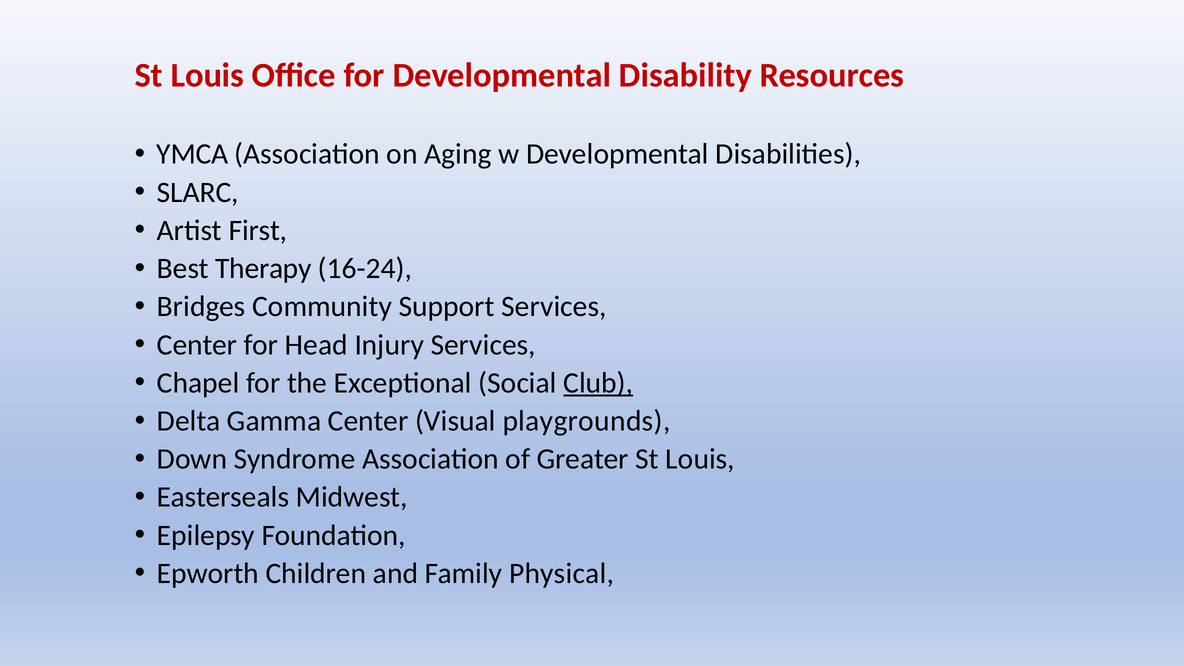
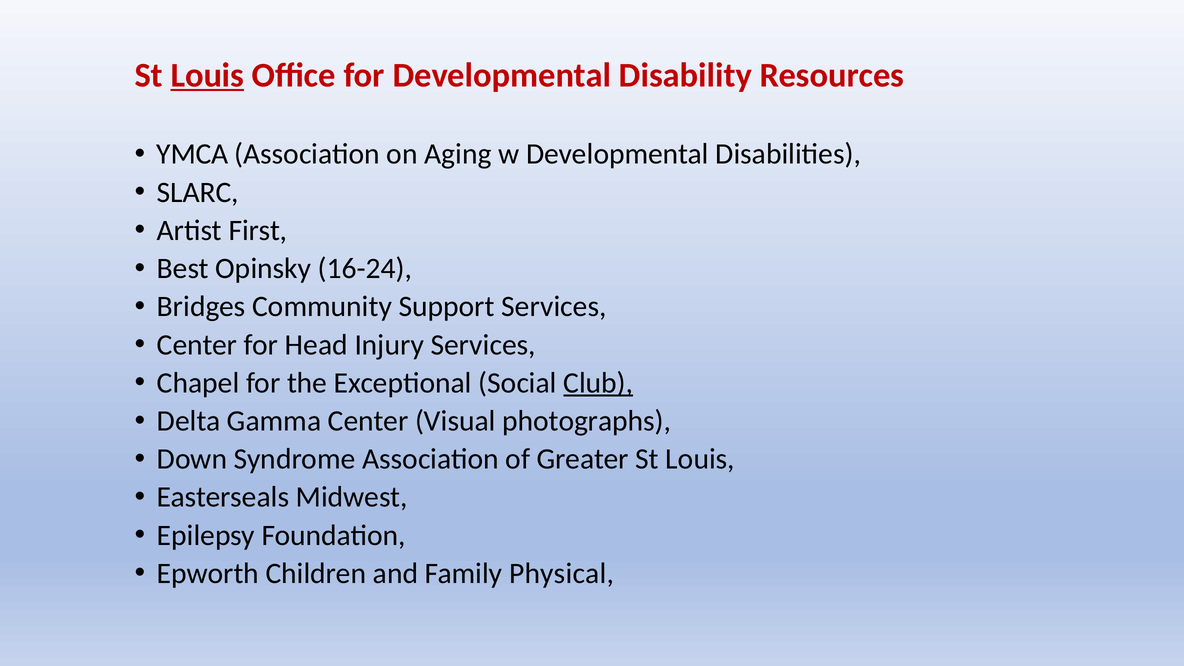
Louis underline: none -> present (207, 75)
Therapy: Therapy -> Opinsky (263, 269)
playgrounds: playgrounds -> photographs (587, 421)
